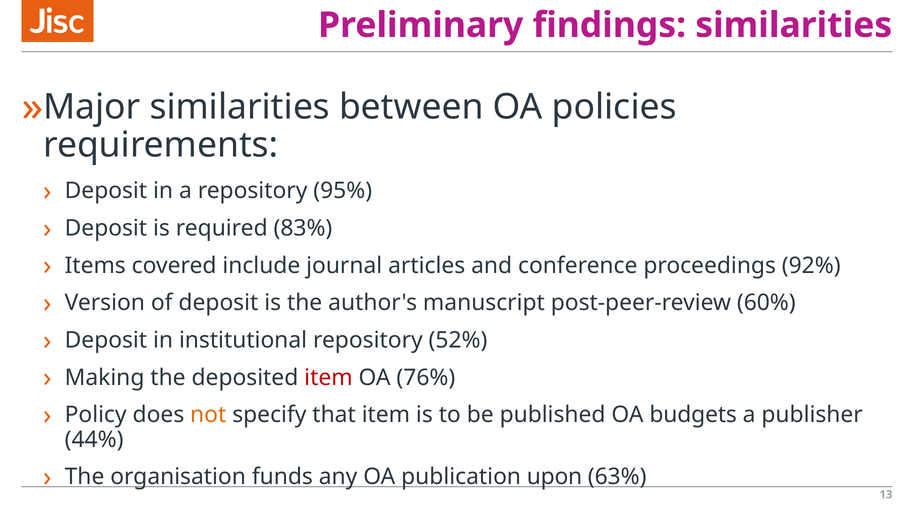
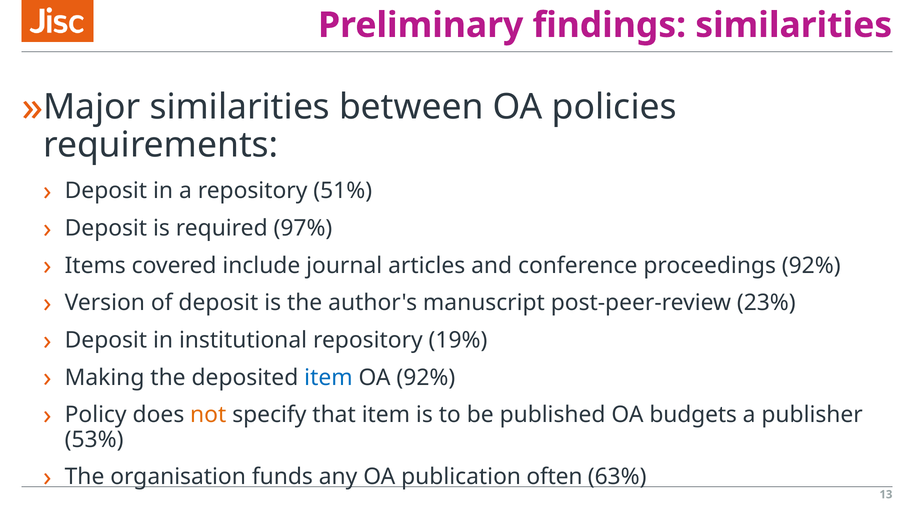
95%: 95% -> 51% (343, 191)
83%: 83% -> 97% (303, 228)
60%: 60% -> 23% (766, 303)
52%: 52% -> 19% (458, 340)
item colour: red -> blue (328, 378)
OA 76%: 76% -> 92% (426, 378)
44%: 44% -> 53% (94, 440)
upon: upon -> often (555, 477)
